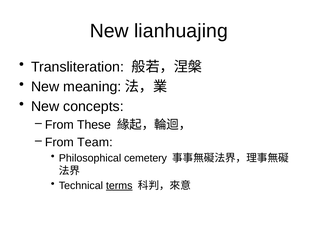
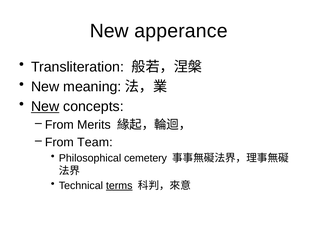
lianhuajing: lianhuajing -> apperance (181, 31)
New underline: none -> present (45, 106)
These: These -> Merits (94, 125)
